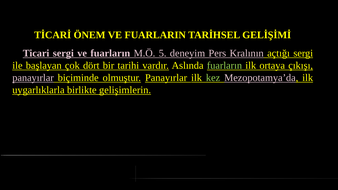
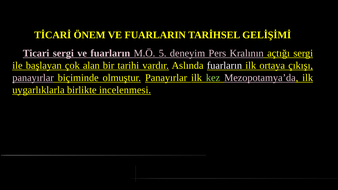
dört: dört -> alan (91, 66)
fuarların colour: light green -> white (224, 66)
gelişimlerin: gelişimlerin -> incelenmesi (125, 90)
